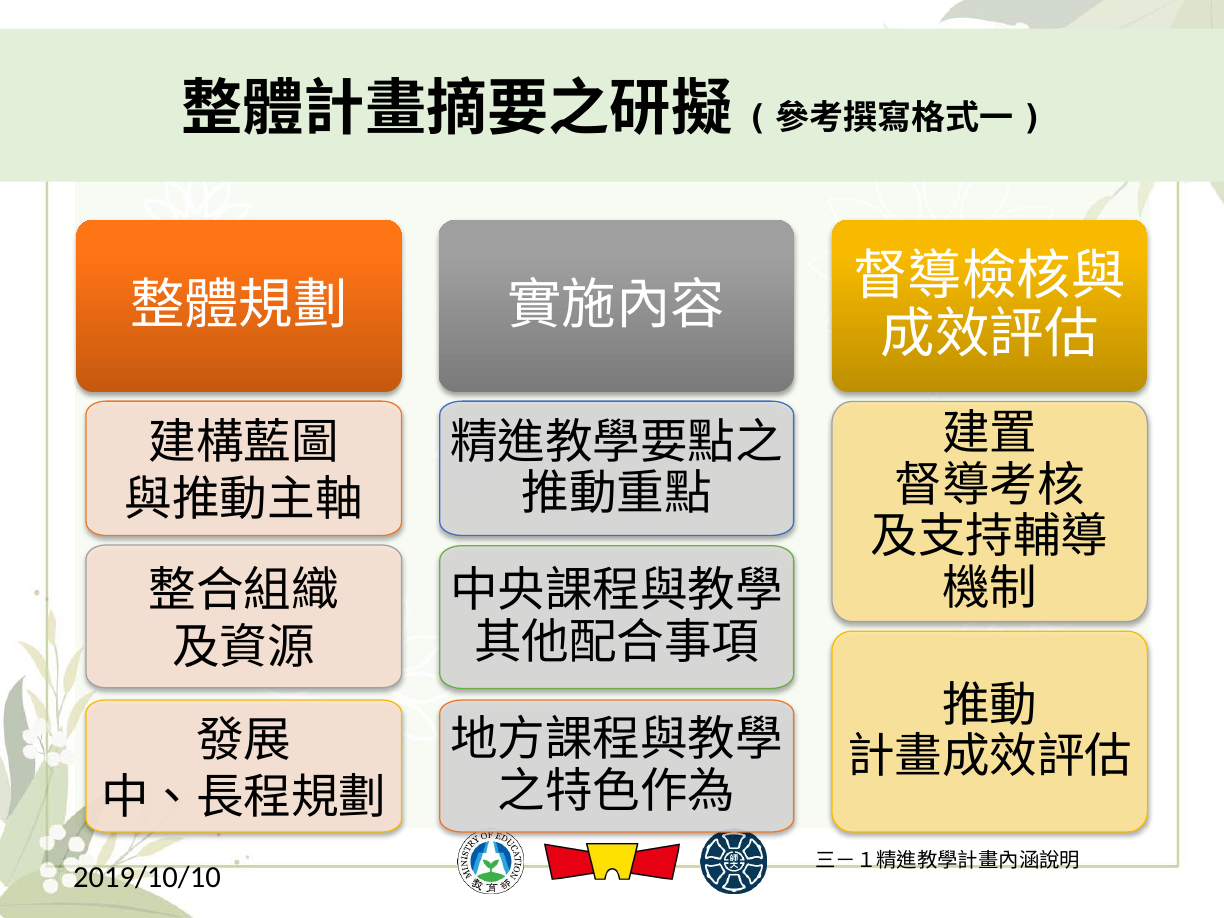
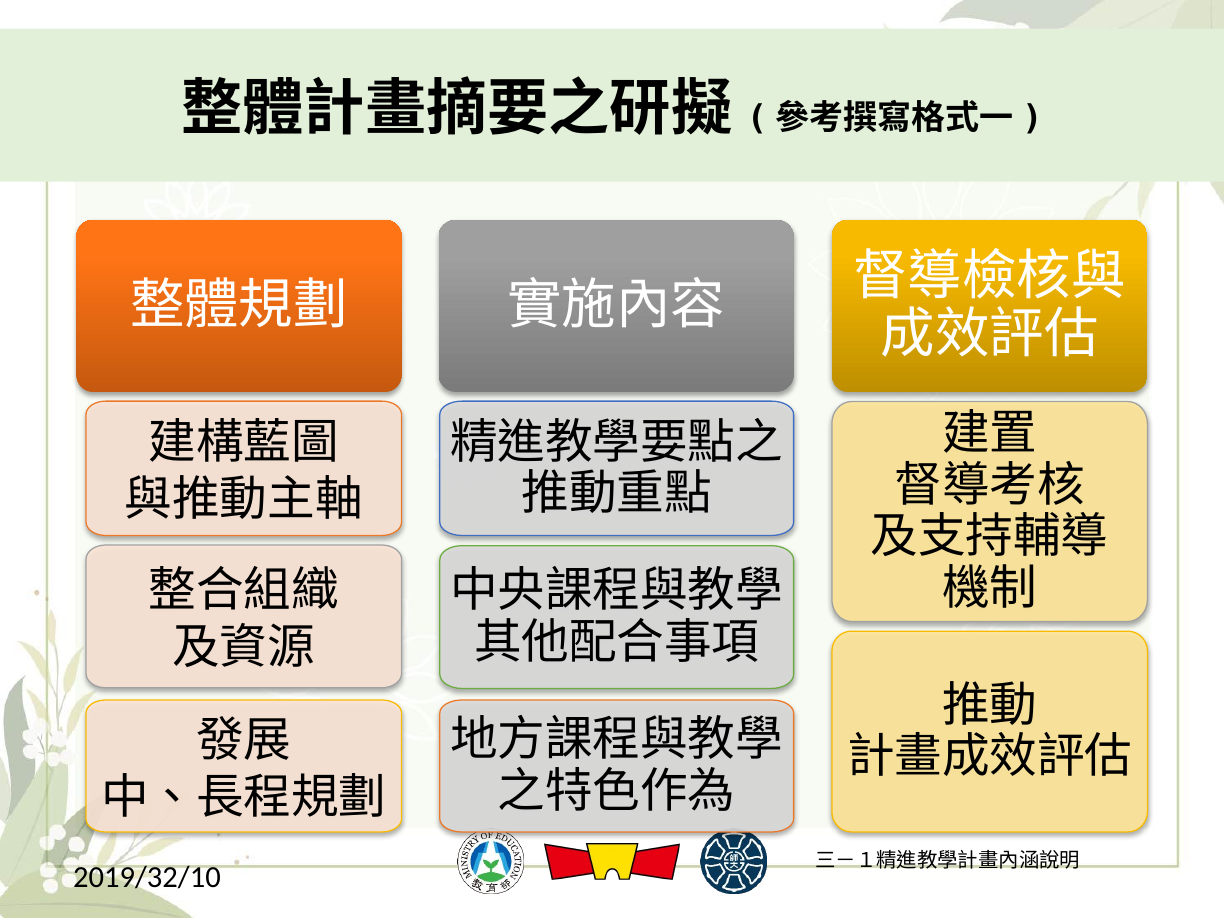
2019/10/10: 2019/10/10 -> 2019/32/10 (147, 877)
